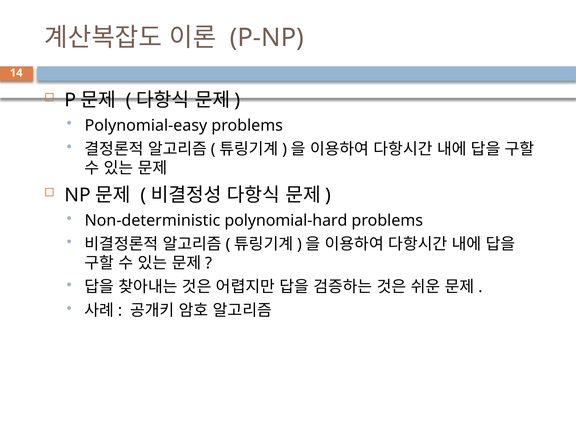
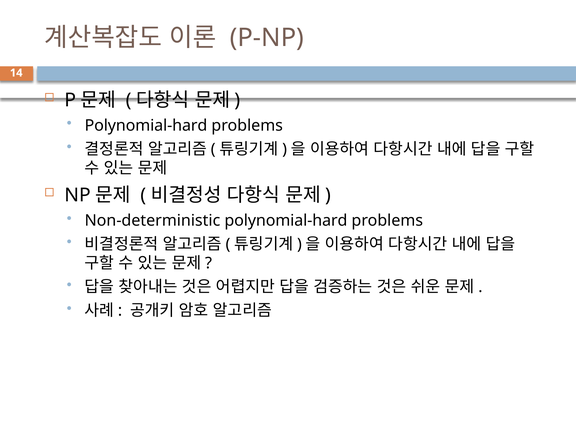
Polynomial-easy: Polynomial-easy -> Polynomial-hard (146, 125)
